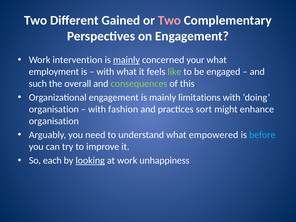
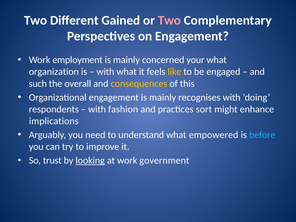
intervention: intervention -> employment (78, 60)
mainly underline: present -> none (126, 60)
employment: employment -> organization (54, 72)
like colour: light green -> yellow (174, 72)
consequences colour: light green -> yellow (139, 84)
limitations: limitations -> recognises (199, 97)
organisation: organisation -> respondents (54, 109)
organisation: organisation -> implications (54, 121)
each: each -> trust (52, 161)
unhappiness: unhappiness -> government (164, 161)
